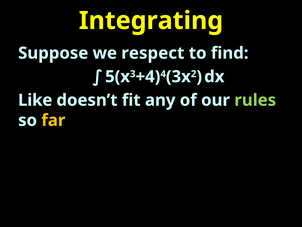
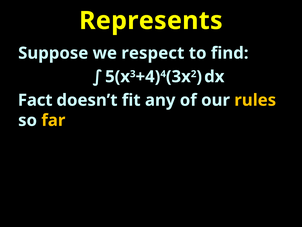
Integrating: Integrating -> Represents (151, 21)
Like: Like -> Fact (35, 100)
rules colour: light green -> yellow (255, 100)
